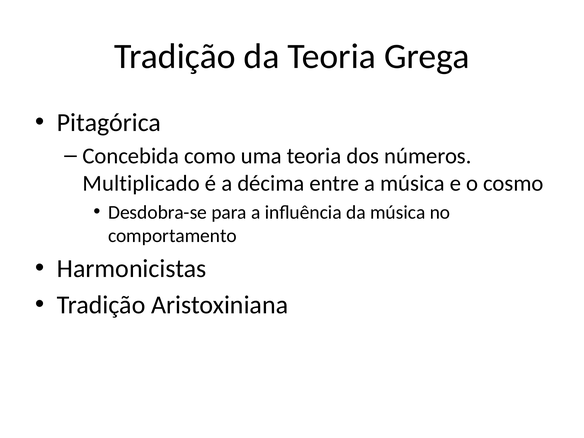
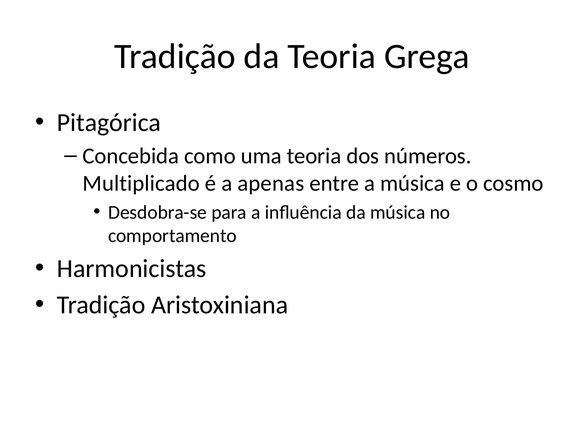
décima: décima -> apenas (271, 183)
